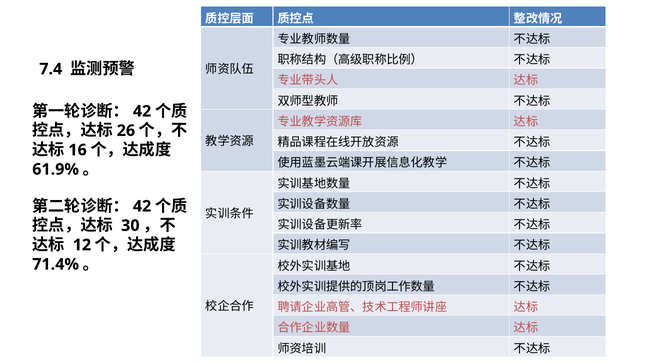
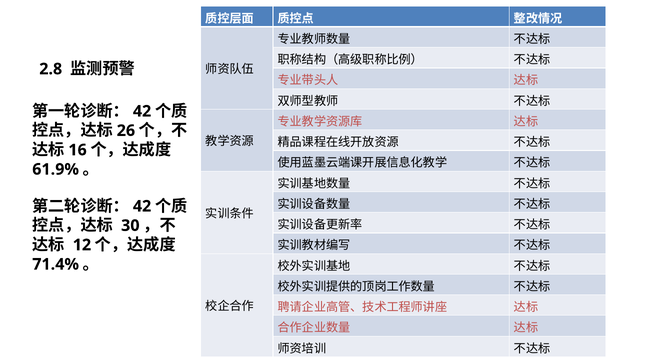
7.4: 7.4 -> 2.8 (51, 69)
